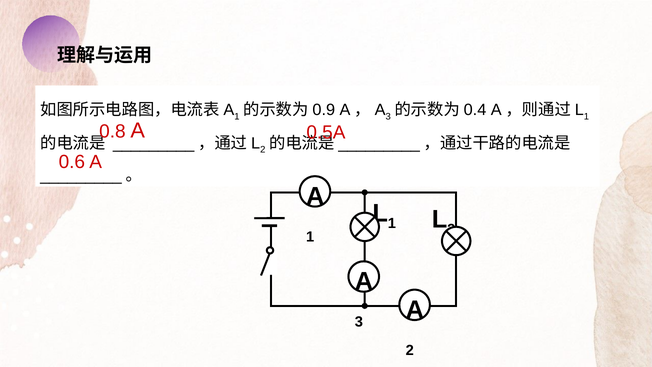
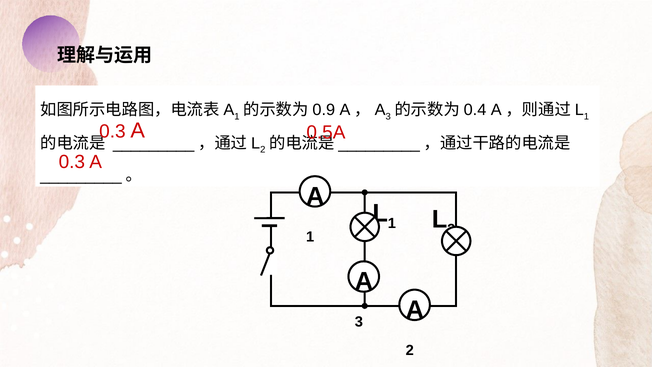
0.8: 0.8 -> 0.3 (112, 131)
0.6: 0.6 -> 0.3 (72, 162)
